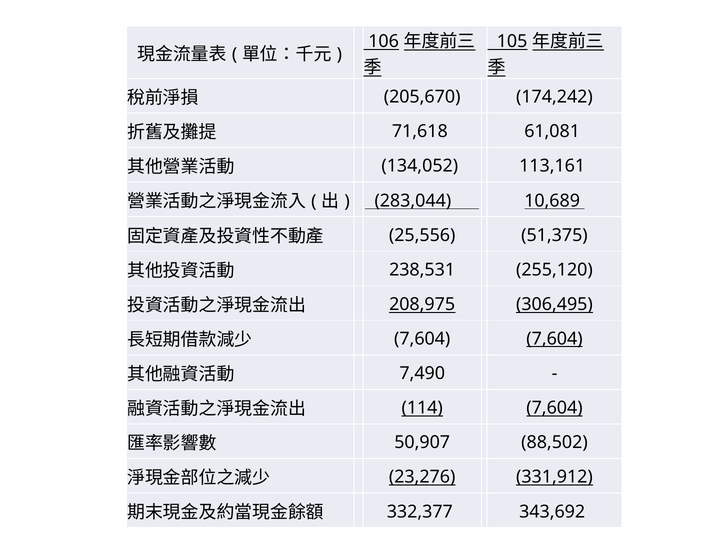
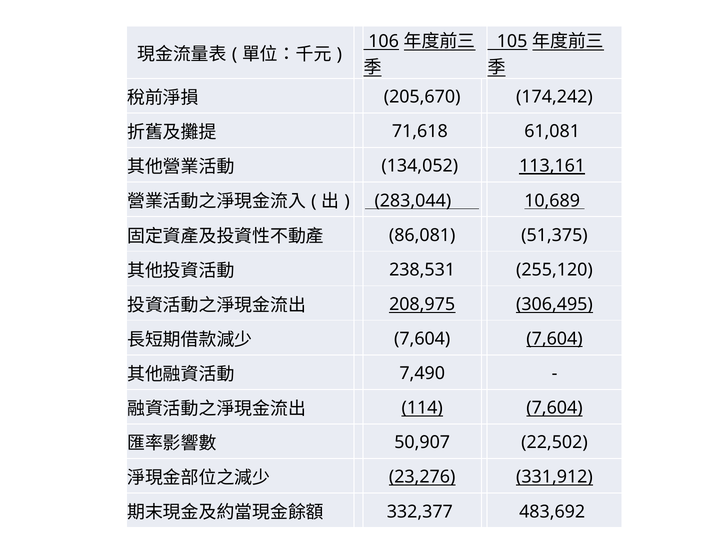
113,161 underline: none -> present (552, 166)
25,556: 25,556 -> 86,081 (422, 235)
88,502: 88,502 -> 22,502 (554, 443)
343,692: 343,692 -> 483,692 (552, 512)
